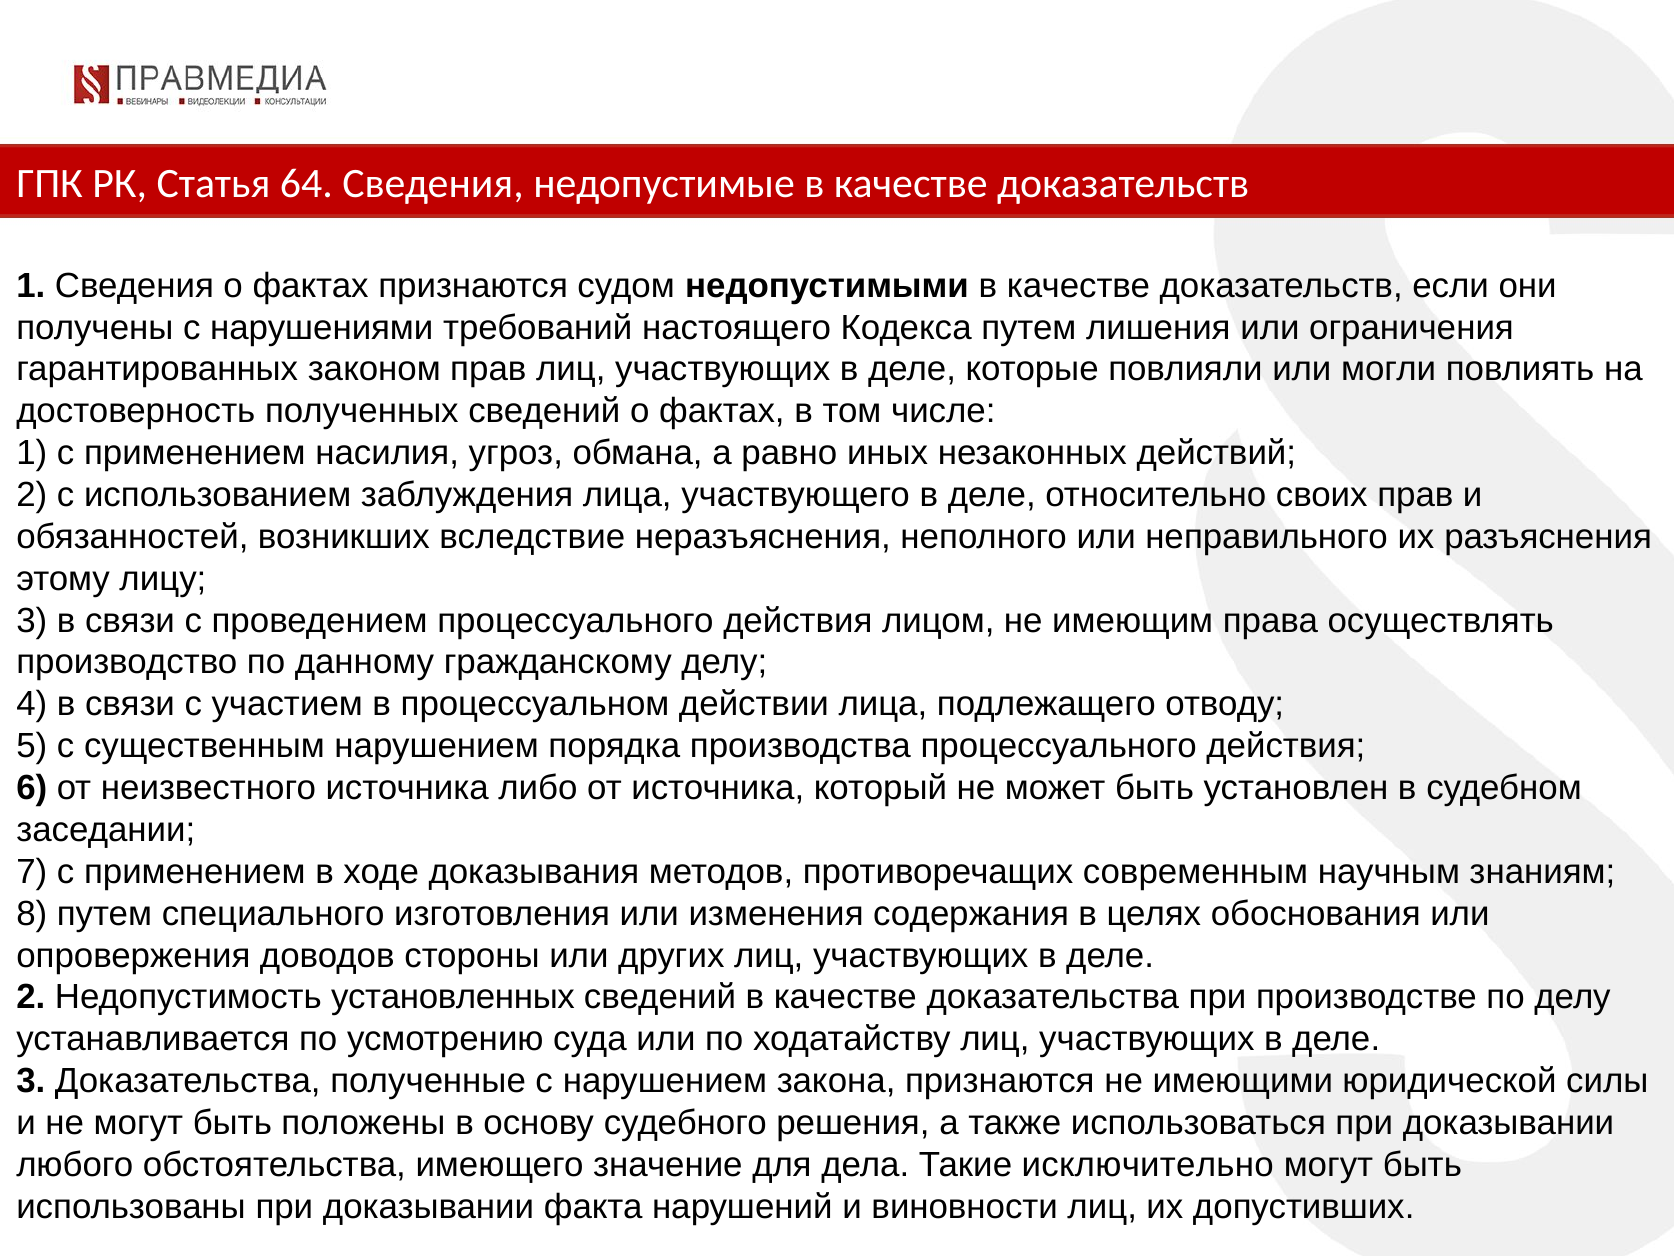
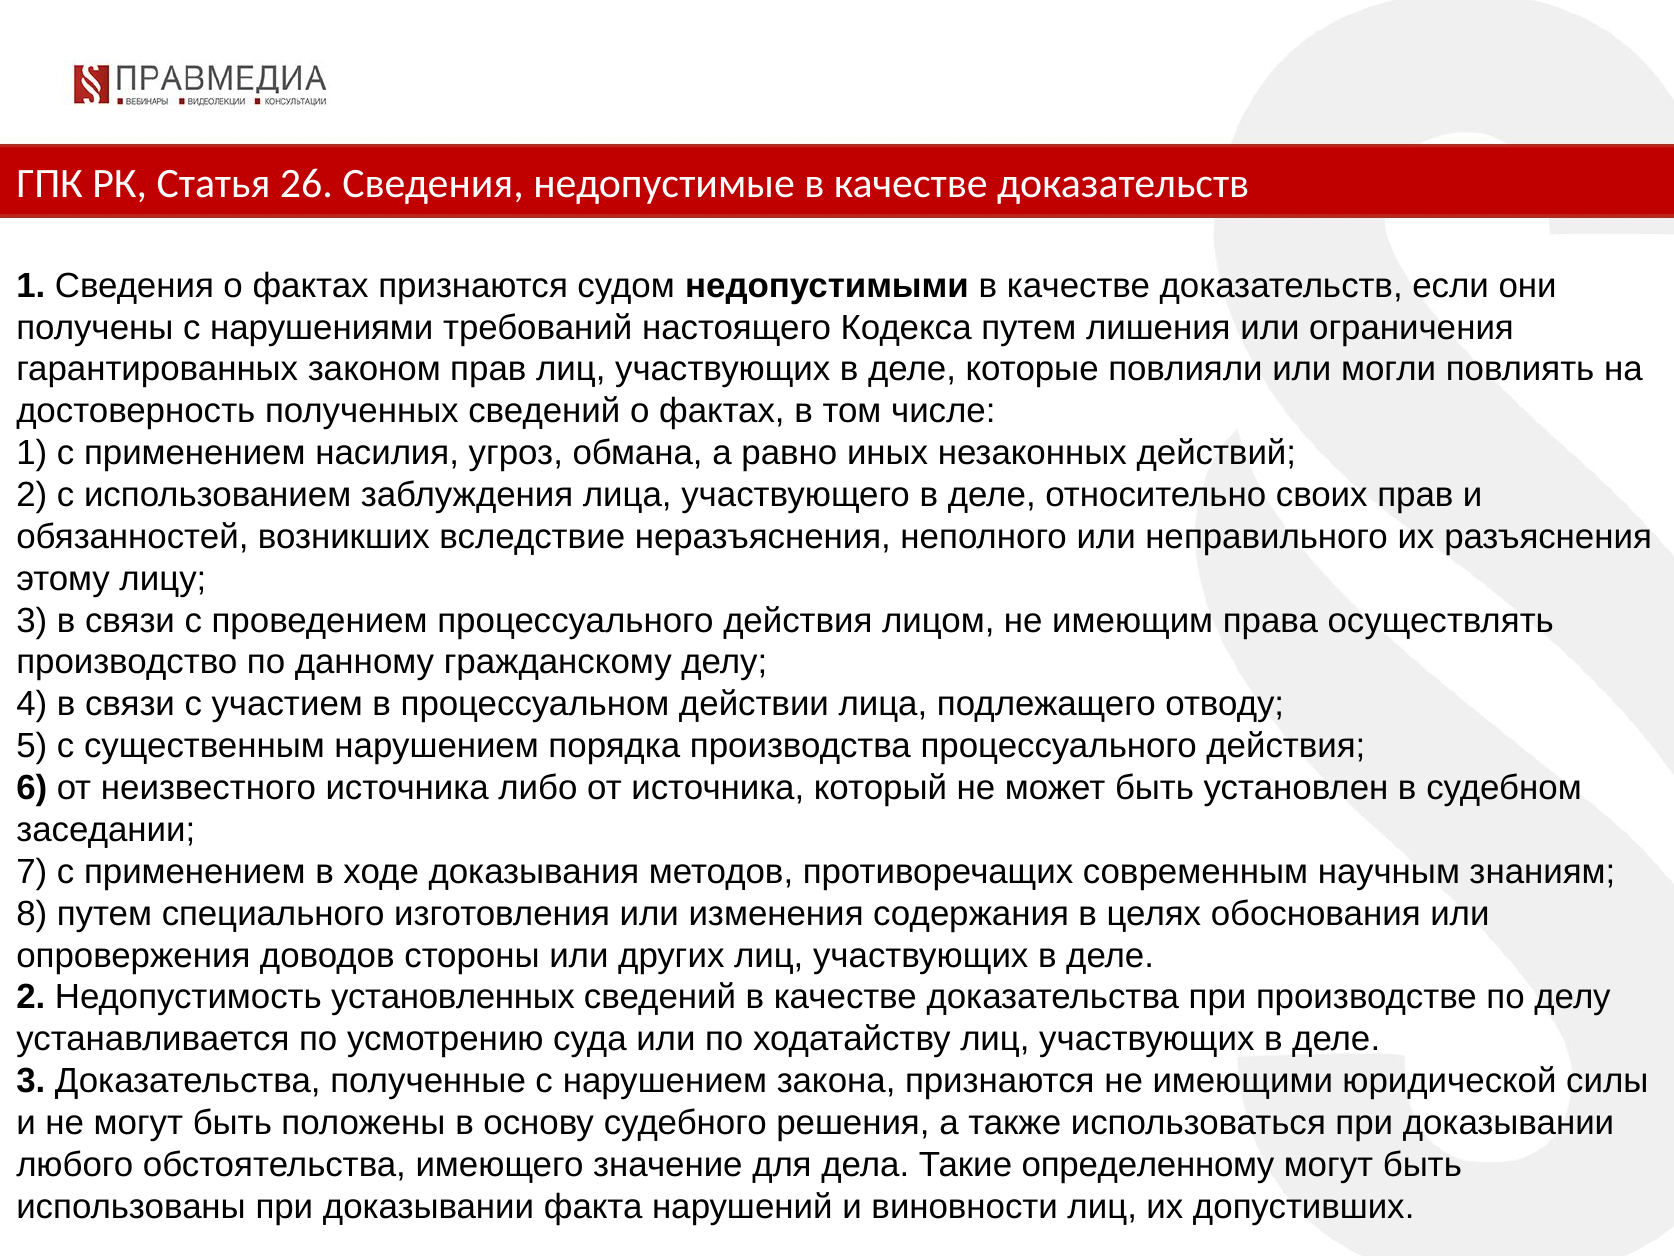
64: 64 -> 26 (306, 184)
исключительно: исключительно -> определенному (1148, 1164)
